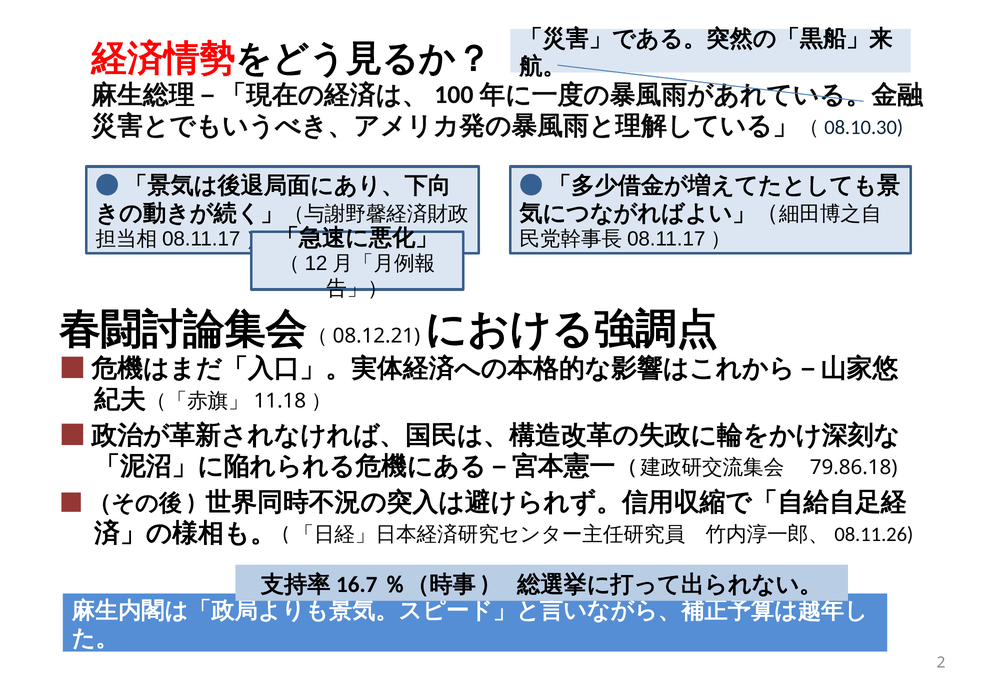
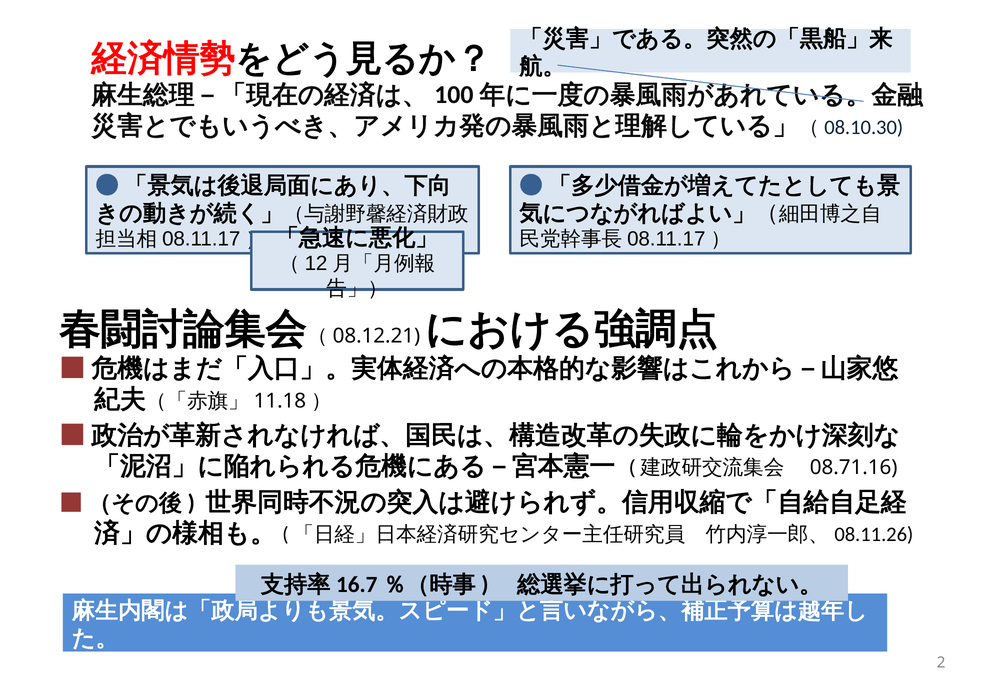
79.86.18: 79.86.18 -> 08.71.16 (854, 468)
